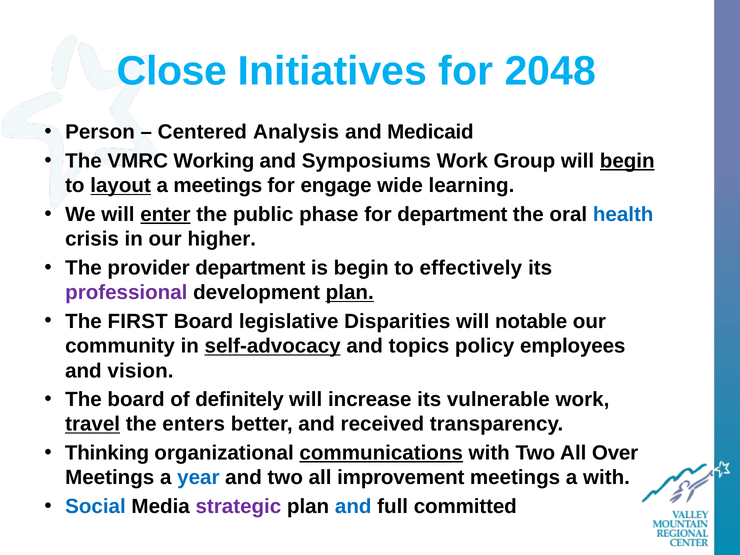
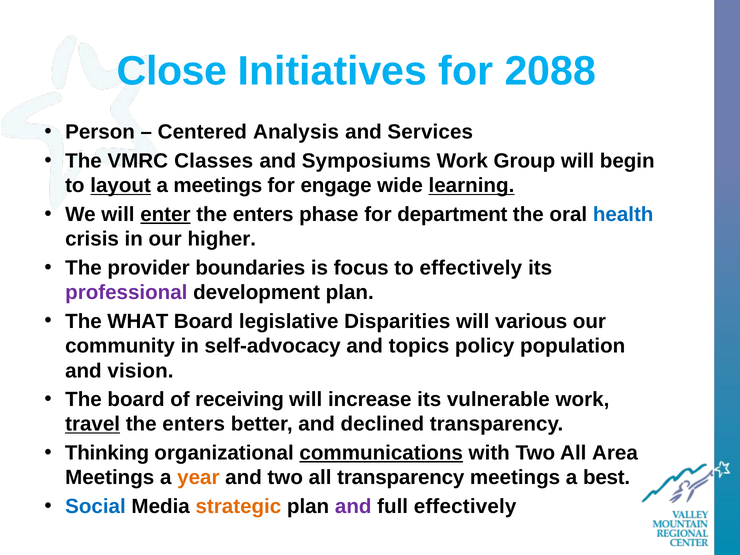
2048: 2048 -> 2088 (550, 71)
Medicaid: Medicaid -> Services (430, 132)
Working: Working -> Classes (214, 161)
begin underline: present -> none (627, 161)
learning underline: none -> present (471, 186)
public: public -> enters (263, 214)
provider department: department -> boundaries (250, 268)
is begin: begin -> focus (361, 268)
plan underline: present -> none (350, 293)
FIRST: FIRST -> WHAT (138, 321)
notable: notable -> various (531, 321)
self-advocacy underline: present -> none (273, 346)
employees: employees -> population (573, 346)
definitely: definitely -> receiving (240, 400)
received: received -> declined (382, 424)
Over: Over -> Area (615, 453)
year colour: blue -> orange (198, 478)
all improvement: improvement -> transparency (401, 478)
a with: with -> best (607, 478)
strategic colour: purple -> orange (238, 506)
and colour: blue -> purple (353, 506)
full committed: committed -> effectively (465, 506)
